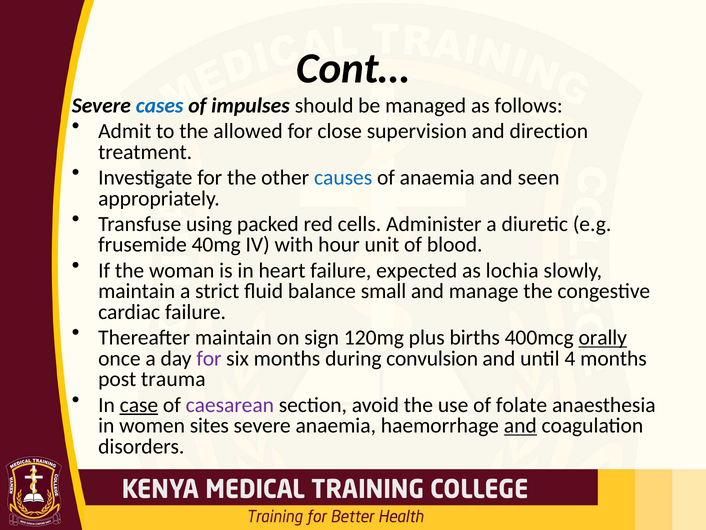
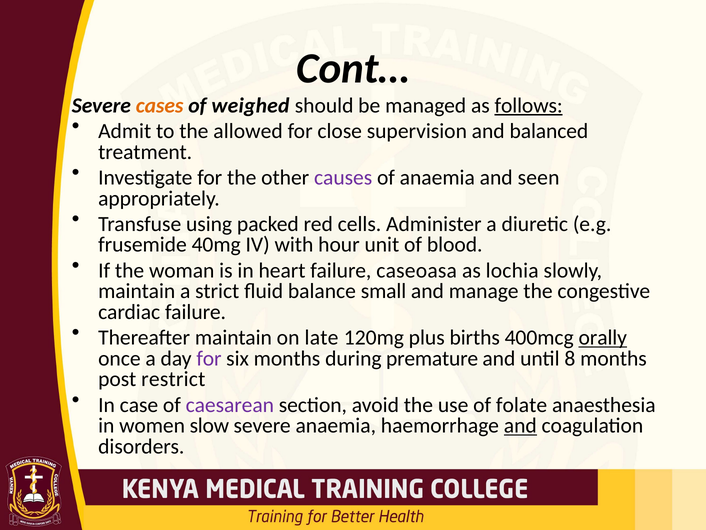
cases colour: blue -> orange (160, 105)
impulses: impulses -> weighed (250, 105)
follows underline: none -> present (529, 105)
direction: direction -> balanced (549, 131)
causes colour: blue -> purple (343, 177)
expected: expected -> caseoasa (417, 270)
sign: sign -> late (322, 337)
convulsion: convulsion -> premature (432, 358)
4: 4 -> 8 (570, 358)
trauma: trauma -> restrict (173, 379)
case underline: present -> none (139, 405)
sites: sites -> slow (209, 425)
